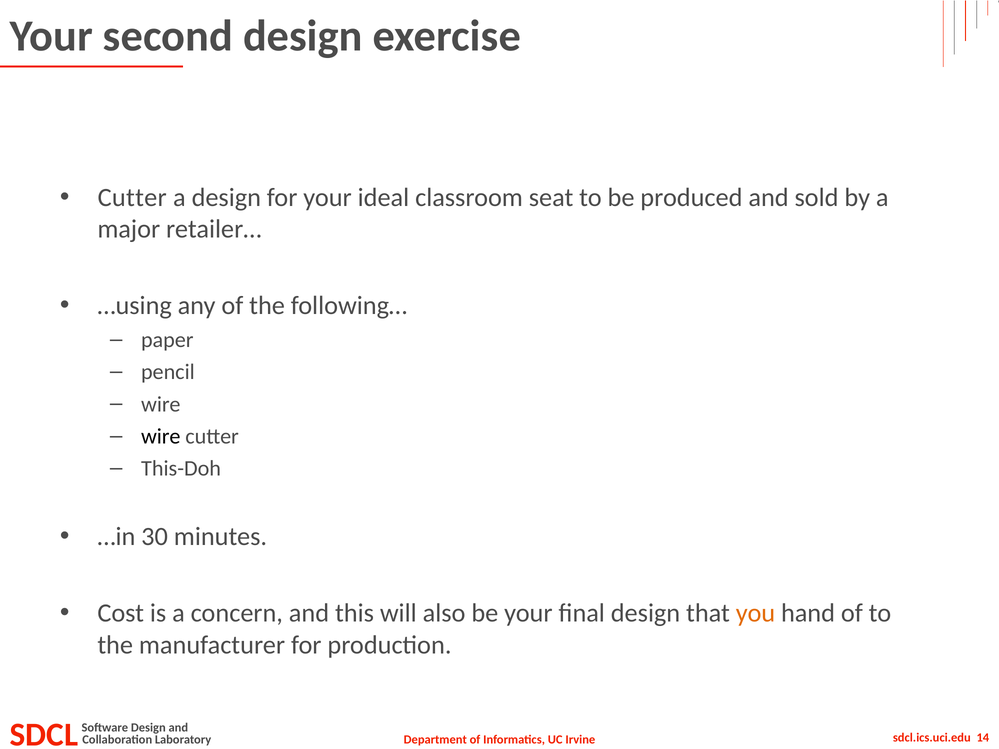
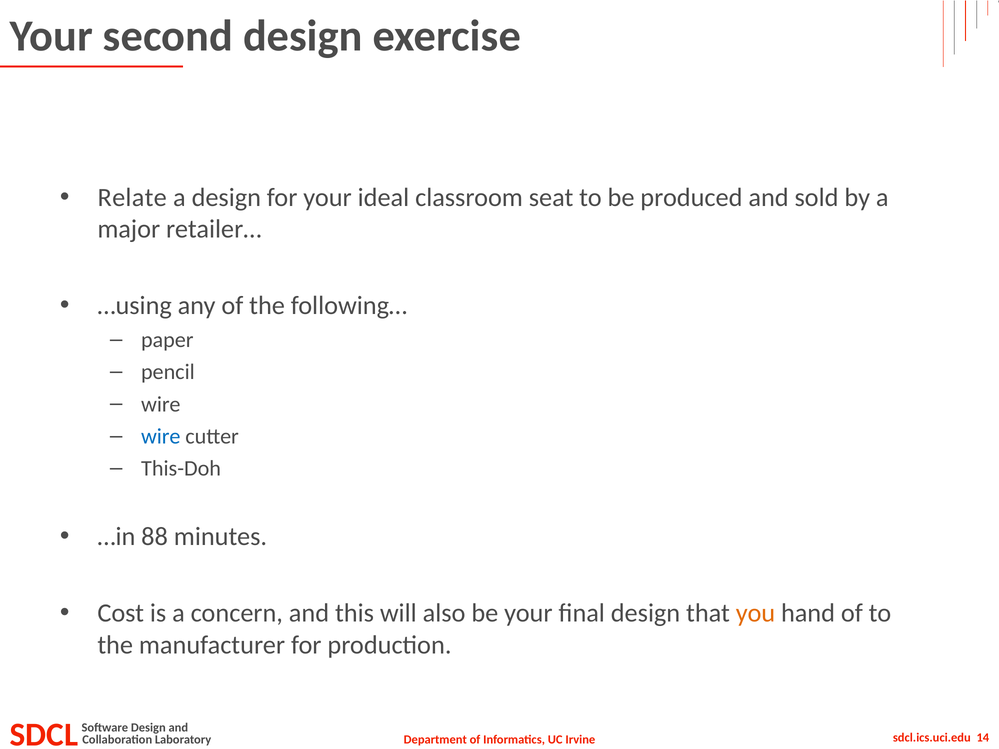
Cutter: Cutter -> Relate (132, 197)
wire colour: black -> blue (161, 437)
30: 30 -> 88 (155, 537)
